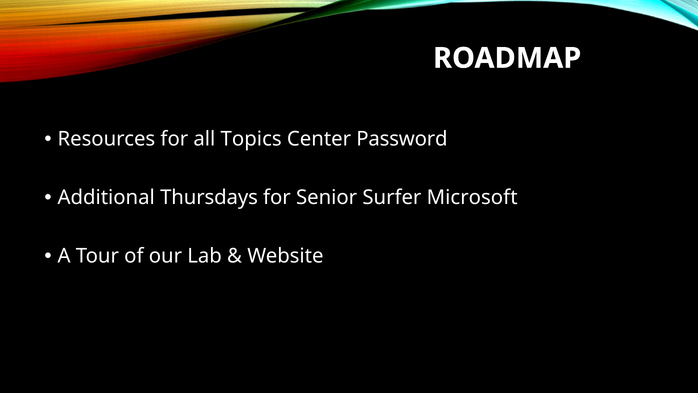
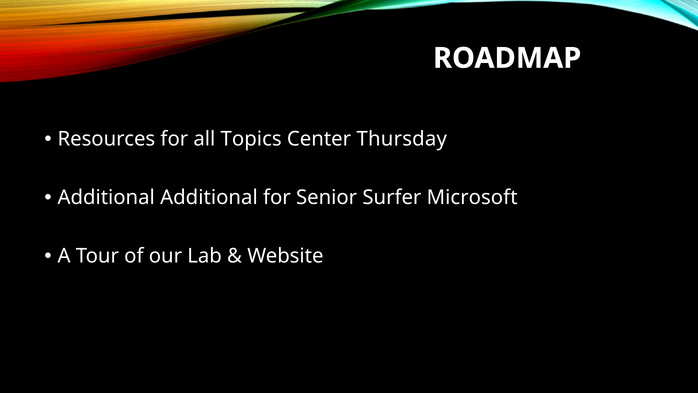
Password: Password -> Thursday (402, 139)
Additional Thursdays: Thursdays -> Additional (209, 198)
